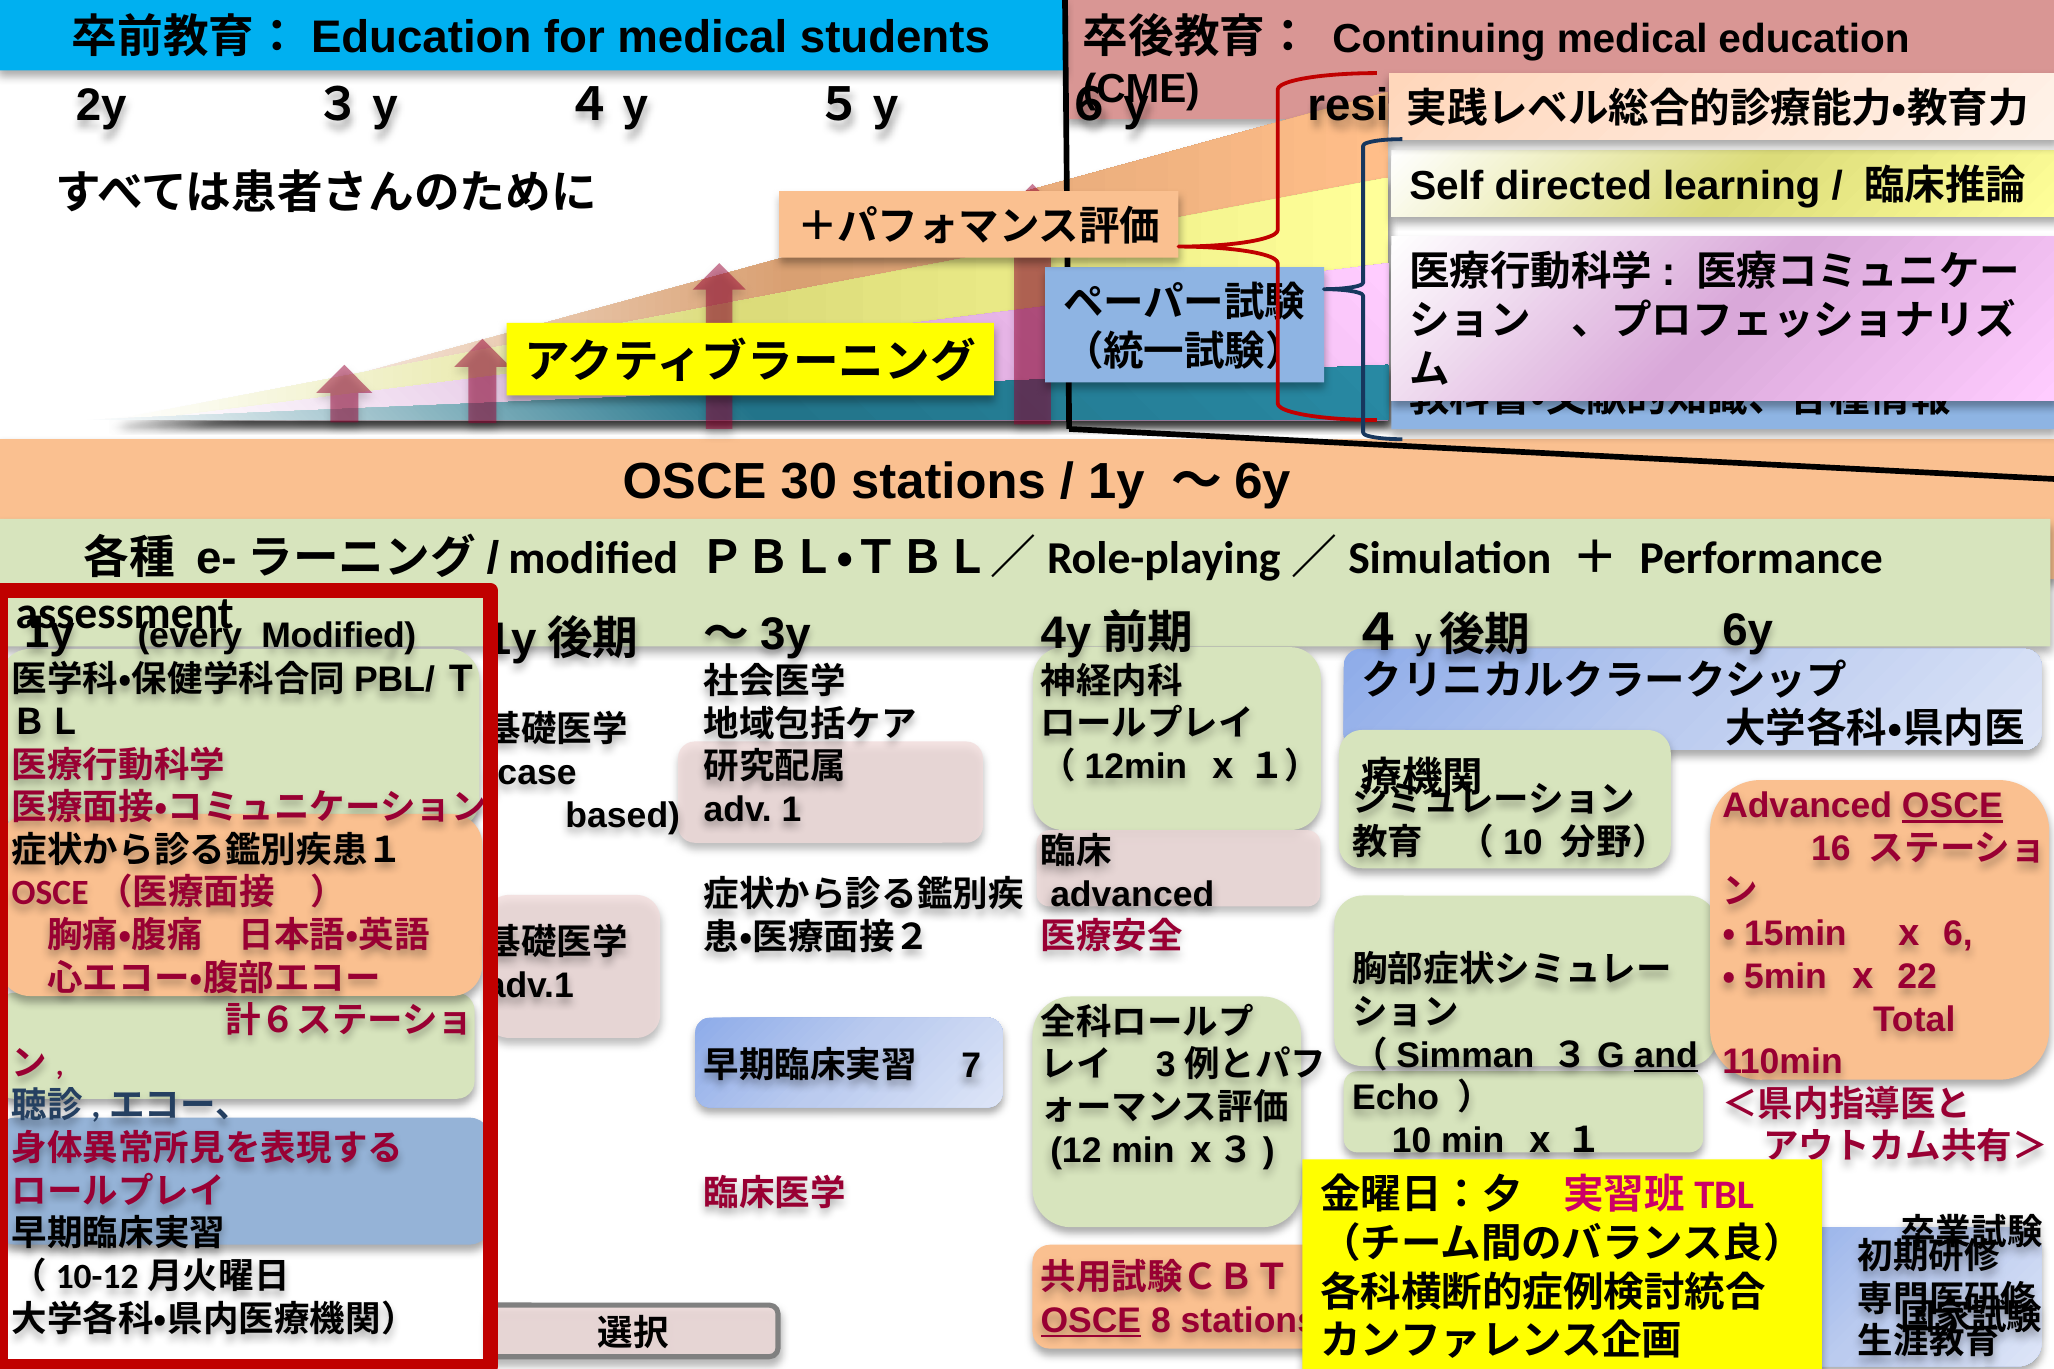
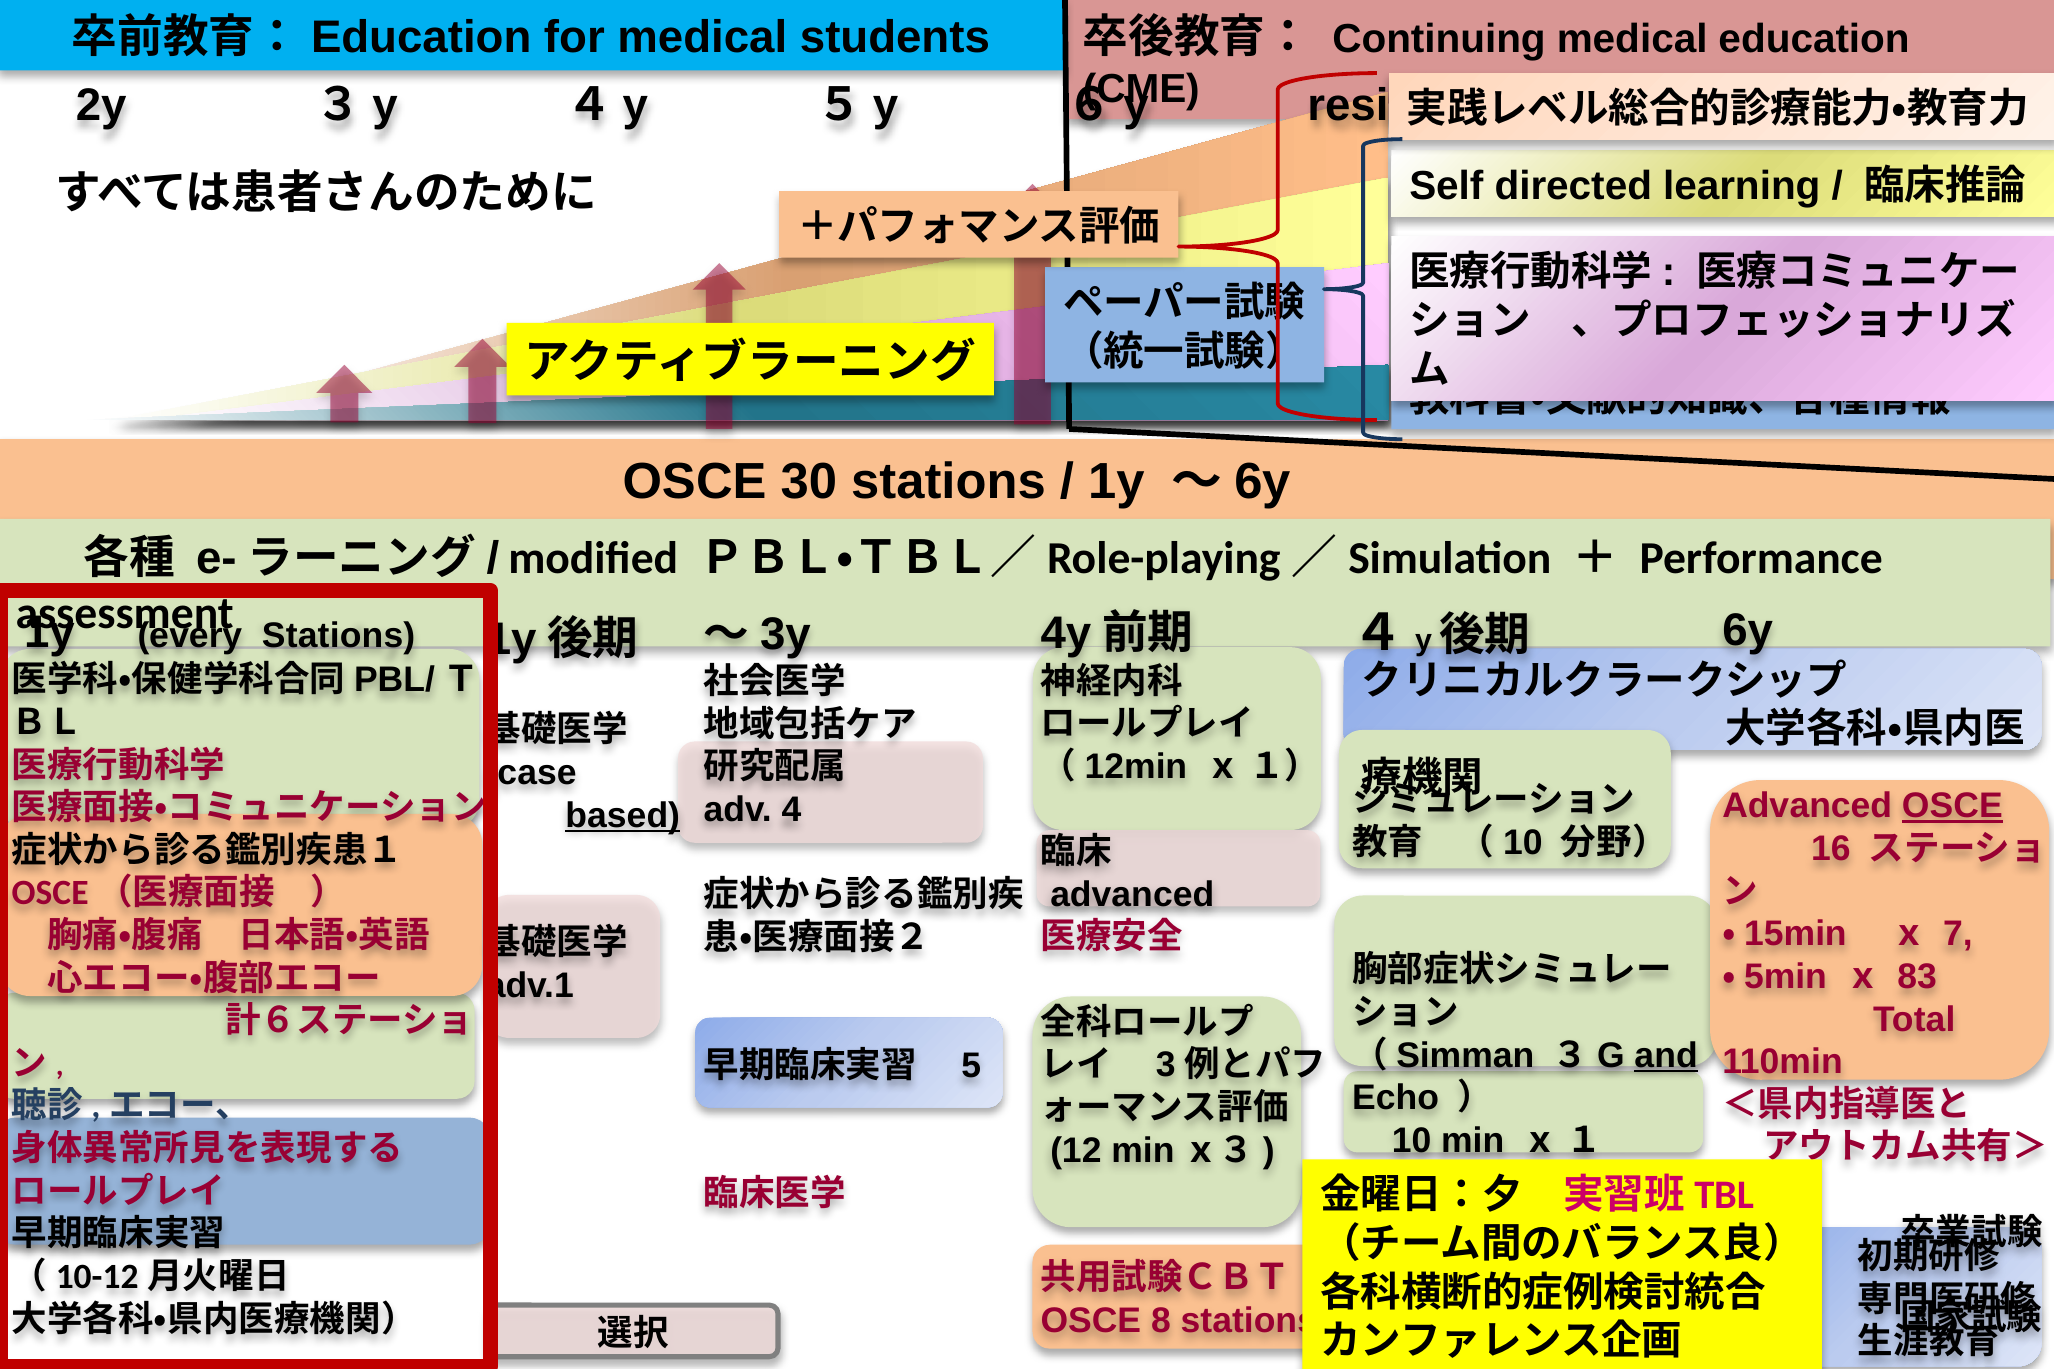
Modified: Modified -> Stations (339, 636)
1: 1 -> 4 (792, 810)
based underline: none -> present (623, 816)
6: 6 -> 7 (1958, 934)
22: 22 -> 83 (1917, 977)
7: 7 -> 5 (971, 1066)
OSCE underline: present -> none (1091, 1321)
